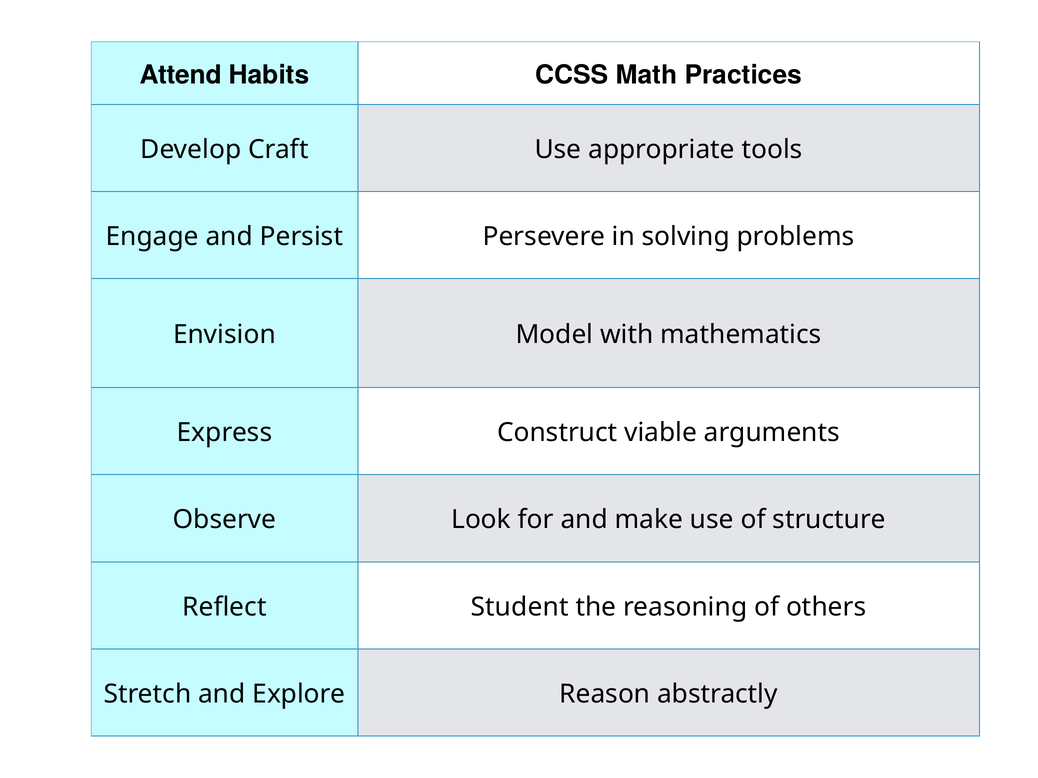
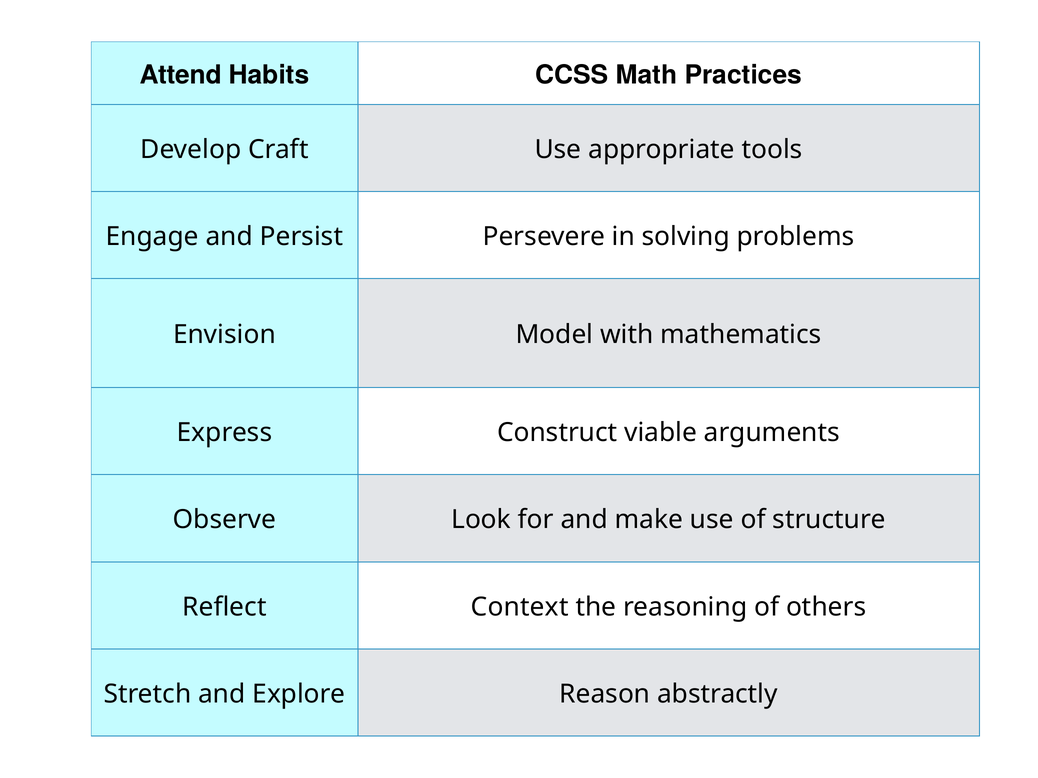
Student: Student -> Context (520, 607)
